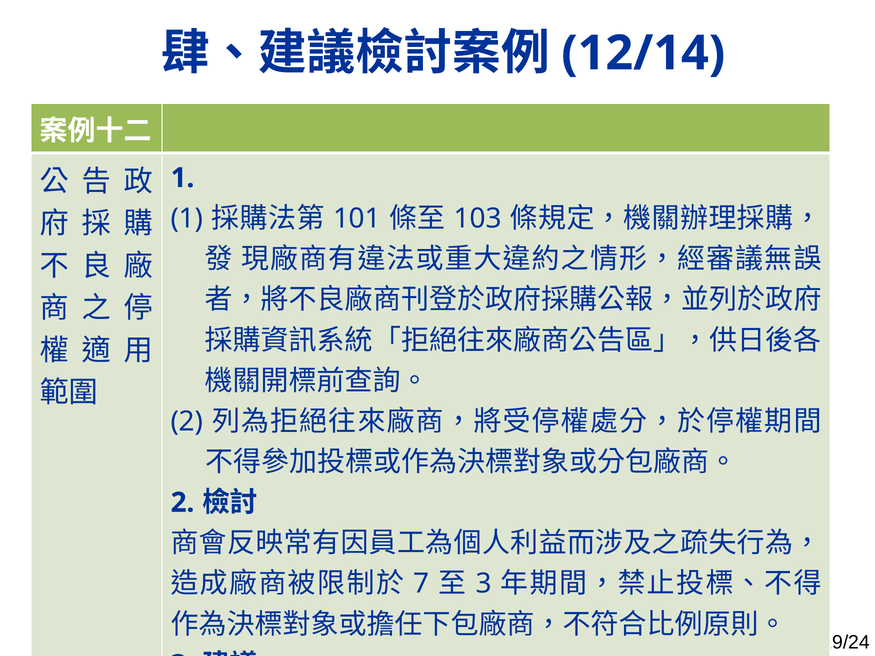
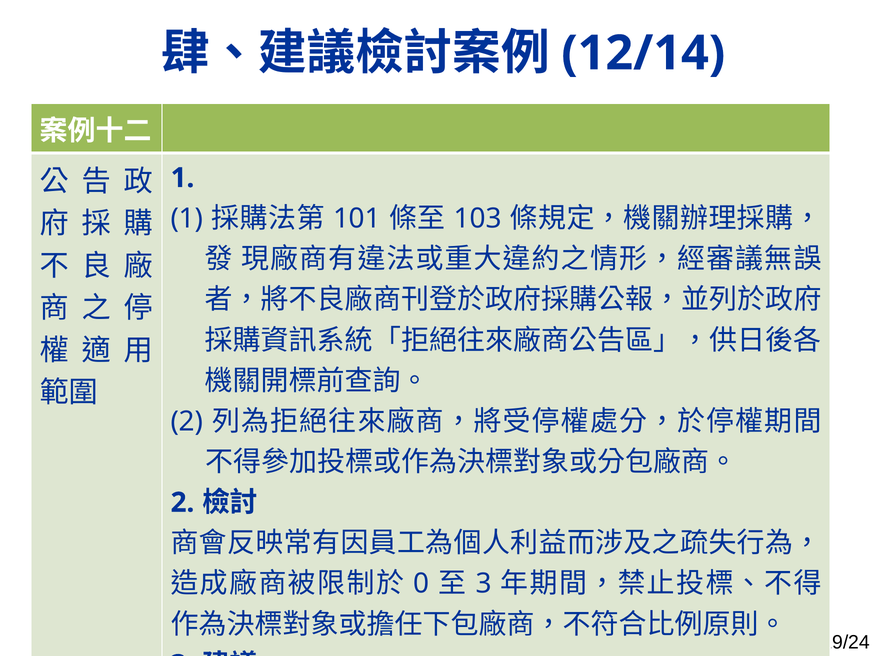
7: 7 -> 0 (421, 584)
